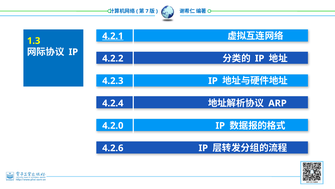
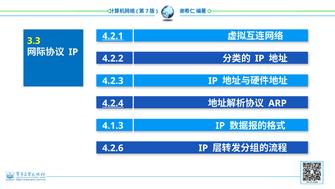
1.3: 1.3 -> 3.3 (34, 41)
4.2.4 underline: none -> present (113, 103)
4.2.0: 4.2.0 -> 4.1.3 (113, 125)
